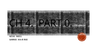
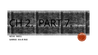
4: 4 -> 2 (29, 23)
0: 0 -> 7 (68, 23)
